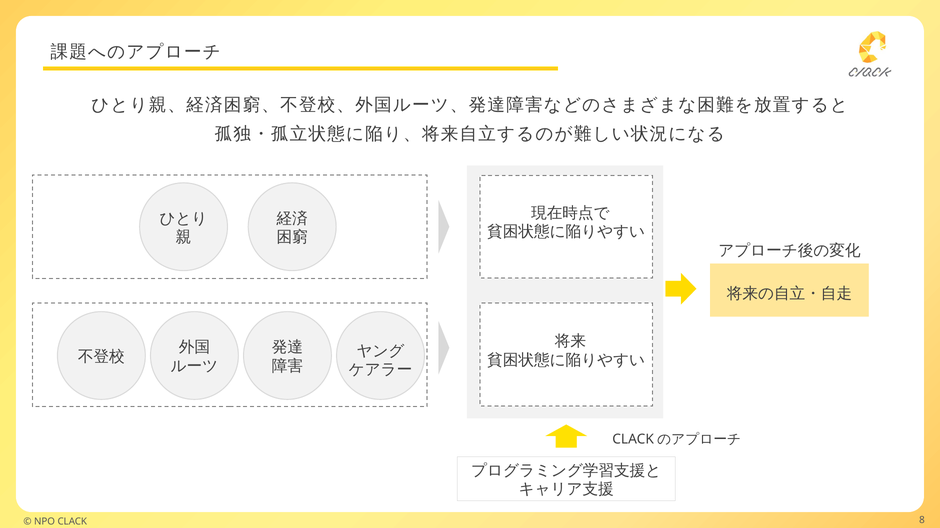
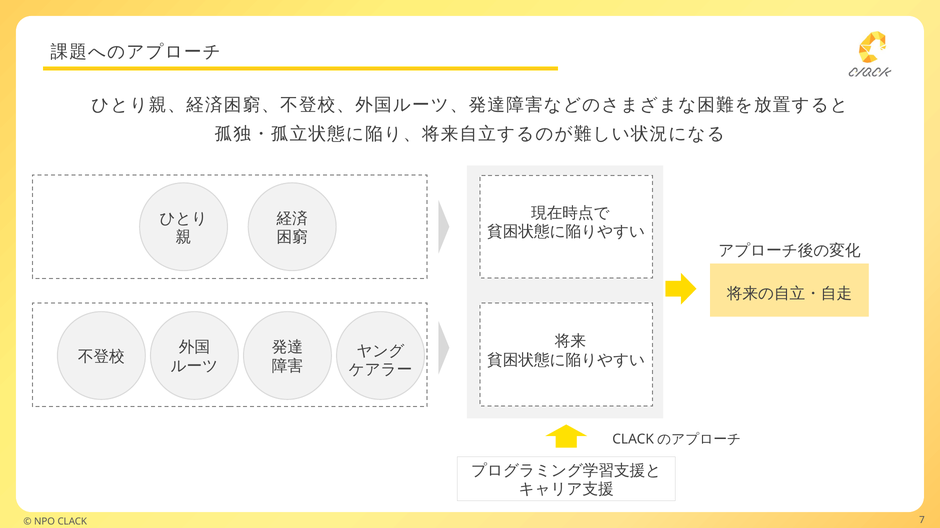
8: 8 -> 7 (922, 521)
